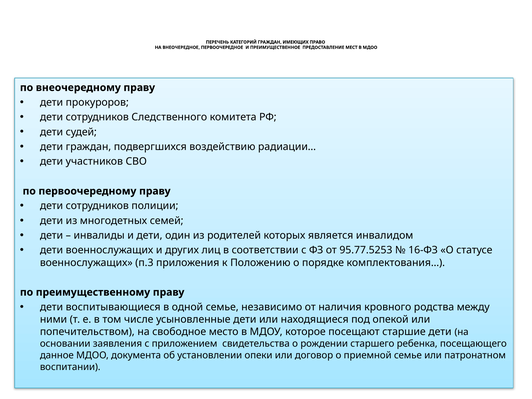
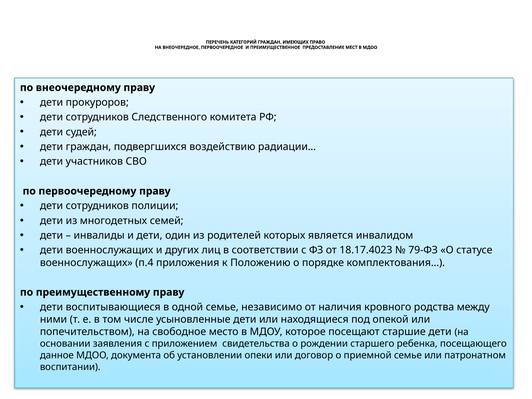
95.77.5253: 95.77.5253 -> 18.17.4023 (366, 250)
16-ФЗ: 16-ФЗ -> 79-ФЗ (423, 250)
п.3: п.3 -> п.4 (144, 263)
